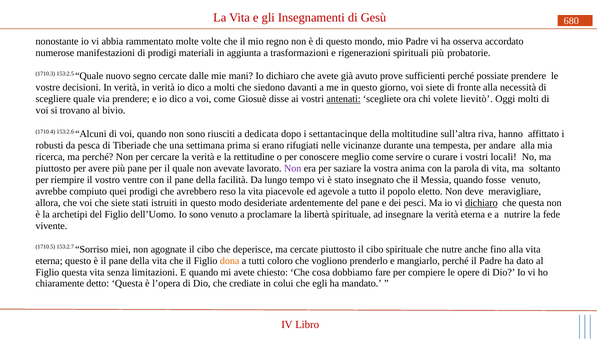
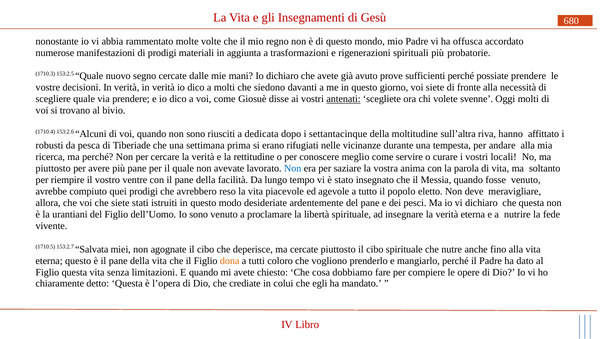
osserva: osserva -> offusca (468, 42)
lievitò: lievitò -> svenne (477, 99)
Non colour: purple -> blue (293, 169)
dichiaro underline: present -> none (481, 203)
archetipi: archetipi -> urantiani (70, 214)
Sorriso: Sorriso -> Salvata (92, 249)
